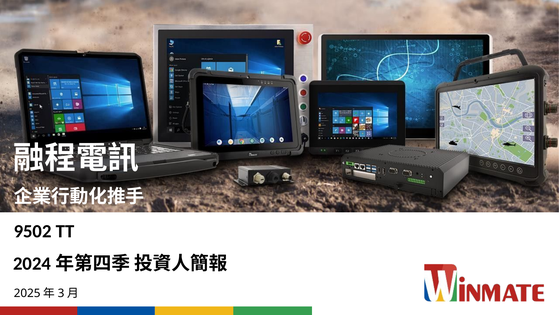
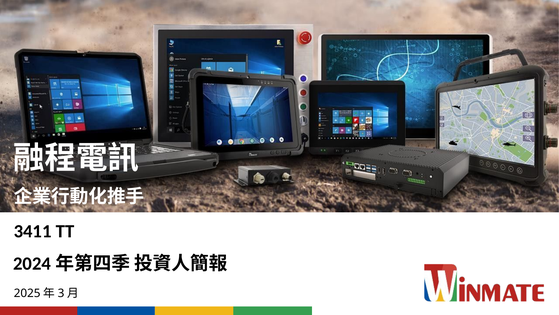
9502: 9502 -> 3411 (33, 231)
